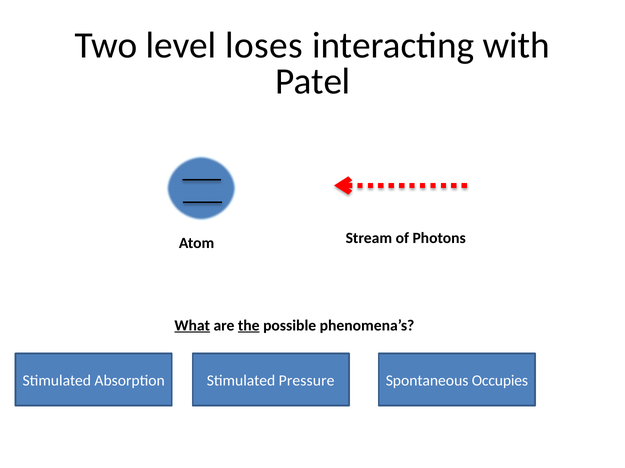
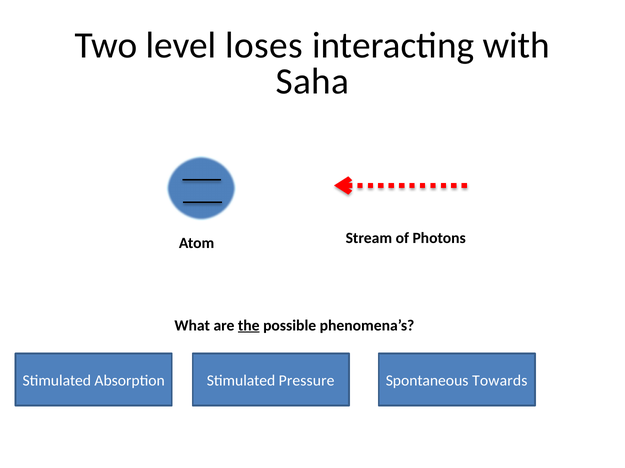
Patel: Patel -> Saha (312, 81)
What underline: present -> none (192, 326)
Occupies: Occupies -> Towards (500, 381)
